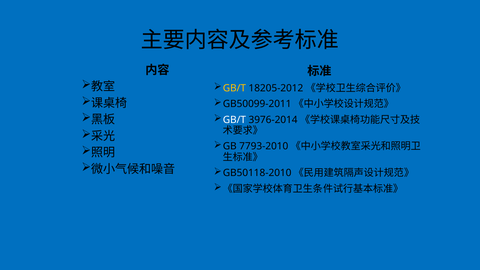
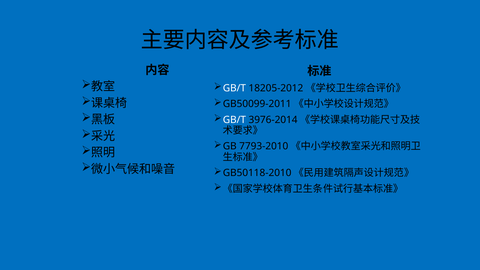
GB/T colour: yellow -> white (234, 88)
